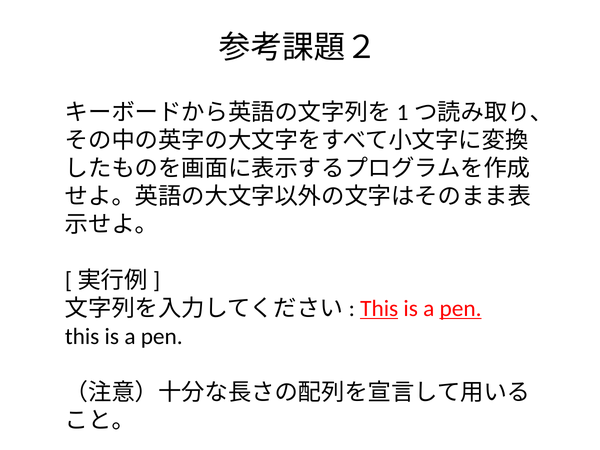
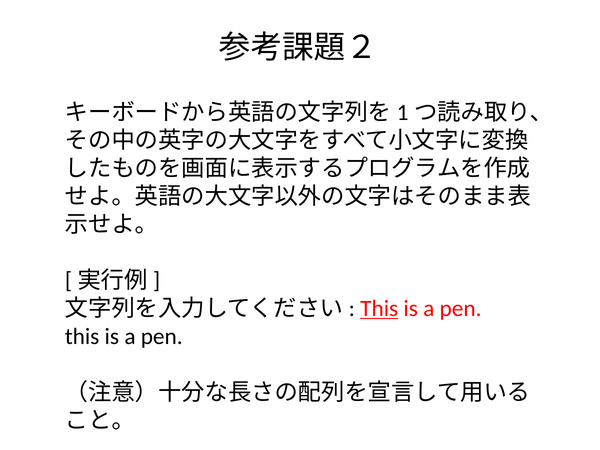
pen underline: present -> none (461, 308)
